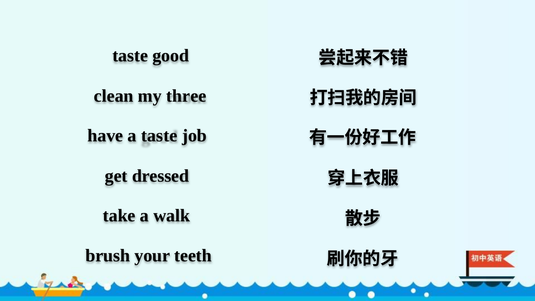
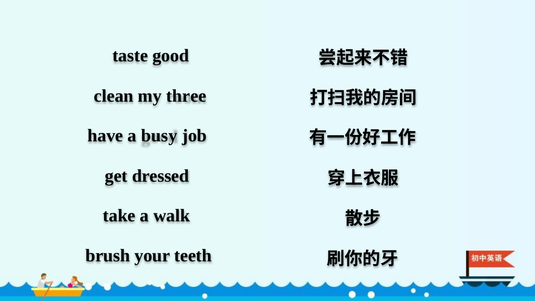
a taste: taste -> busy (159, 136)
